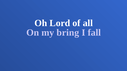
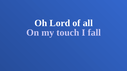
bring: bring -> touch (68, 33)
